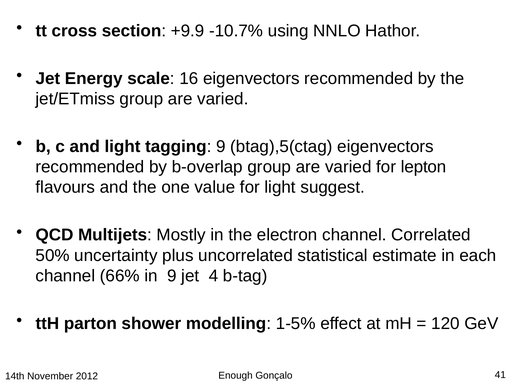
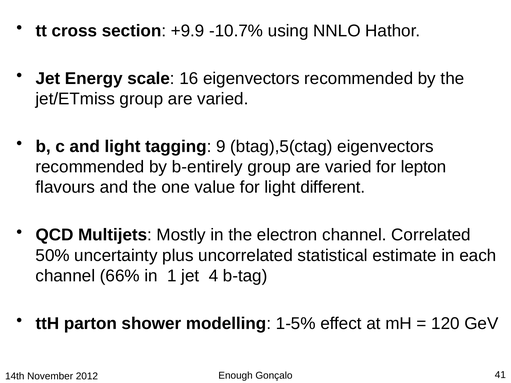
b-overlap: b-overlap -> b-entirely (207, 167)
suggest: suggest -> different (333, 187)
in 9: 9 -> 1 (172, 276)
